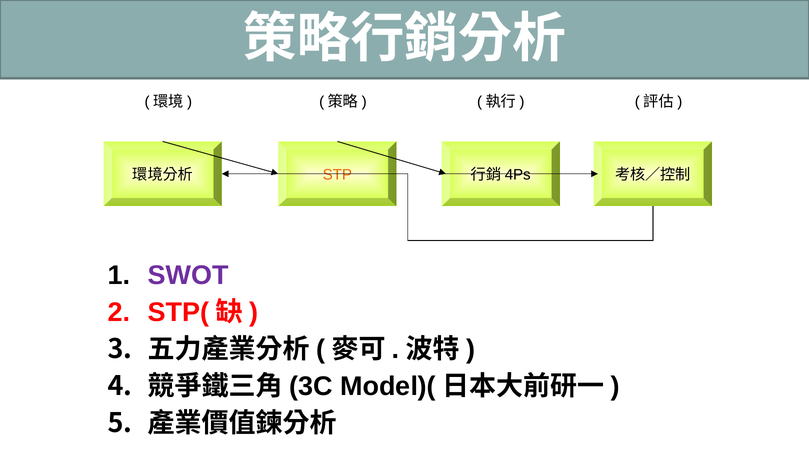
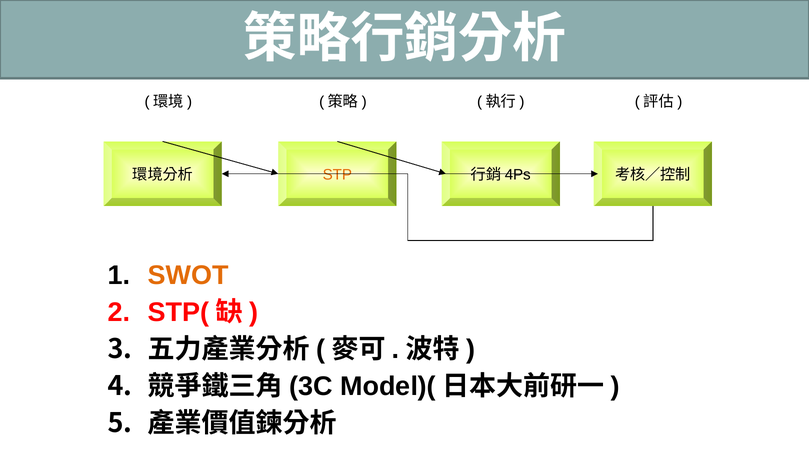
SWOT colour: purple -> orange (188, 276)
